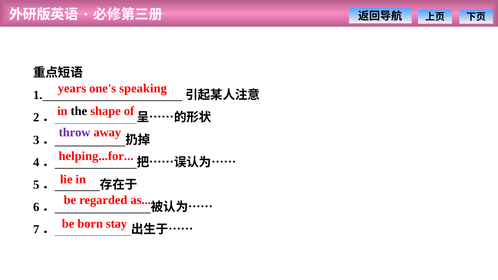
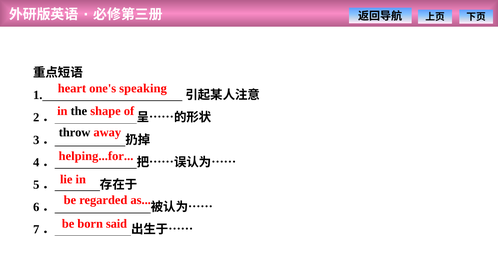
years: years -> heart (72, 89)
throw colour: purple -> black (75, 133)
stay: stay -> said (116, 224)
